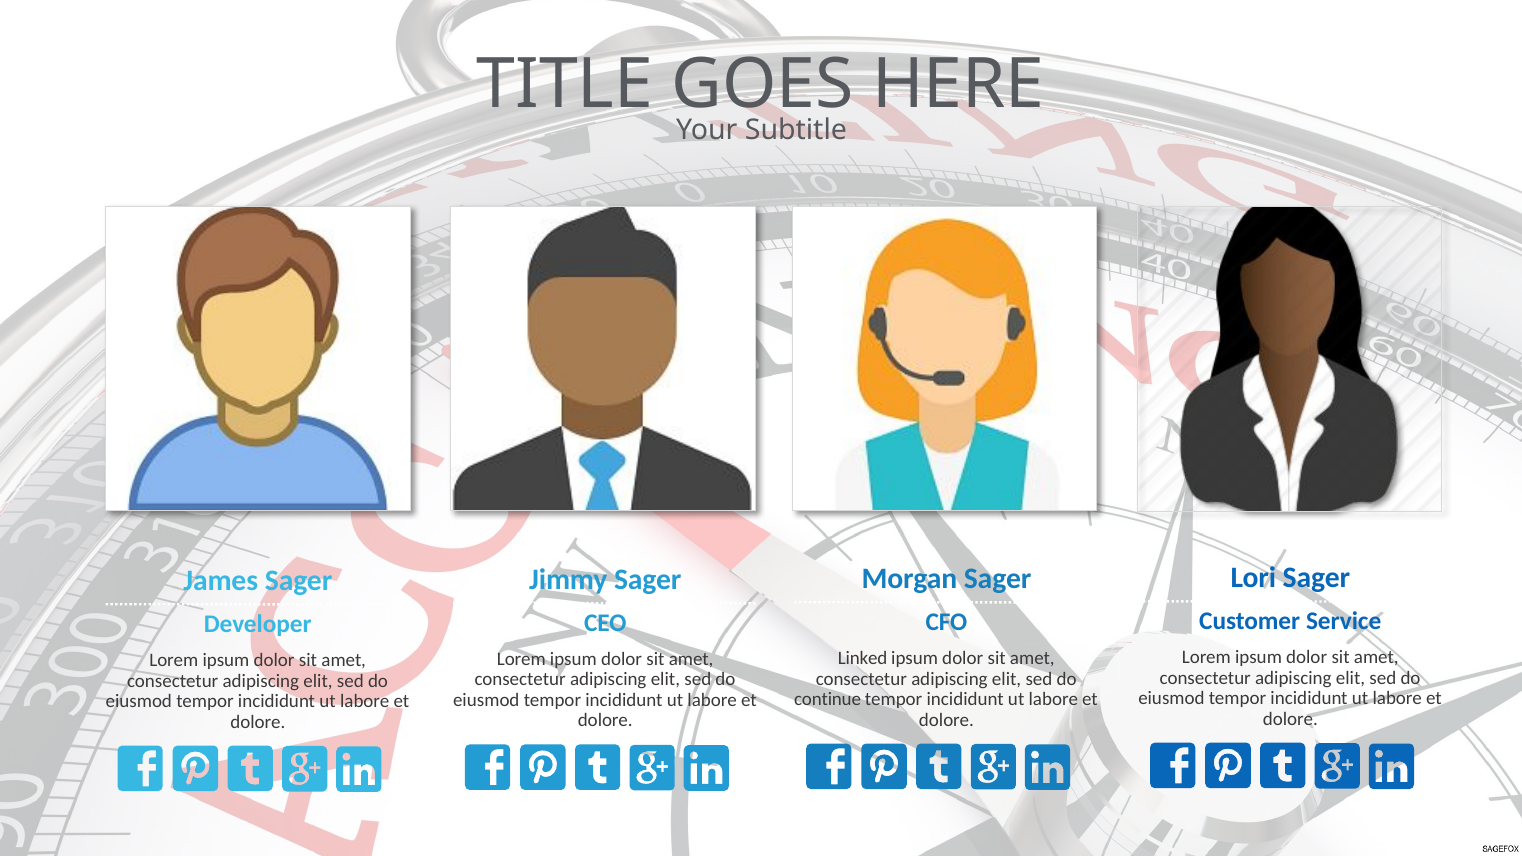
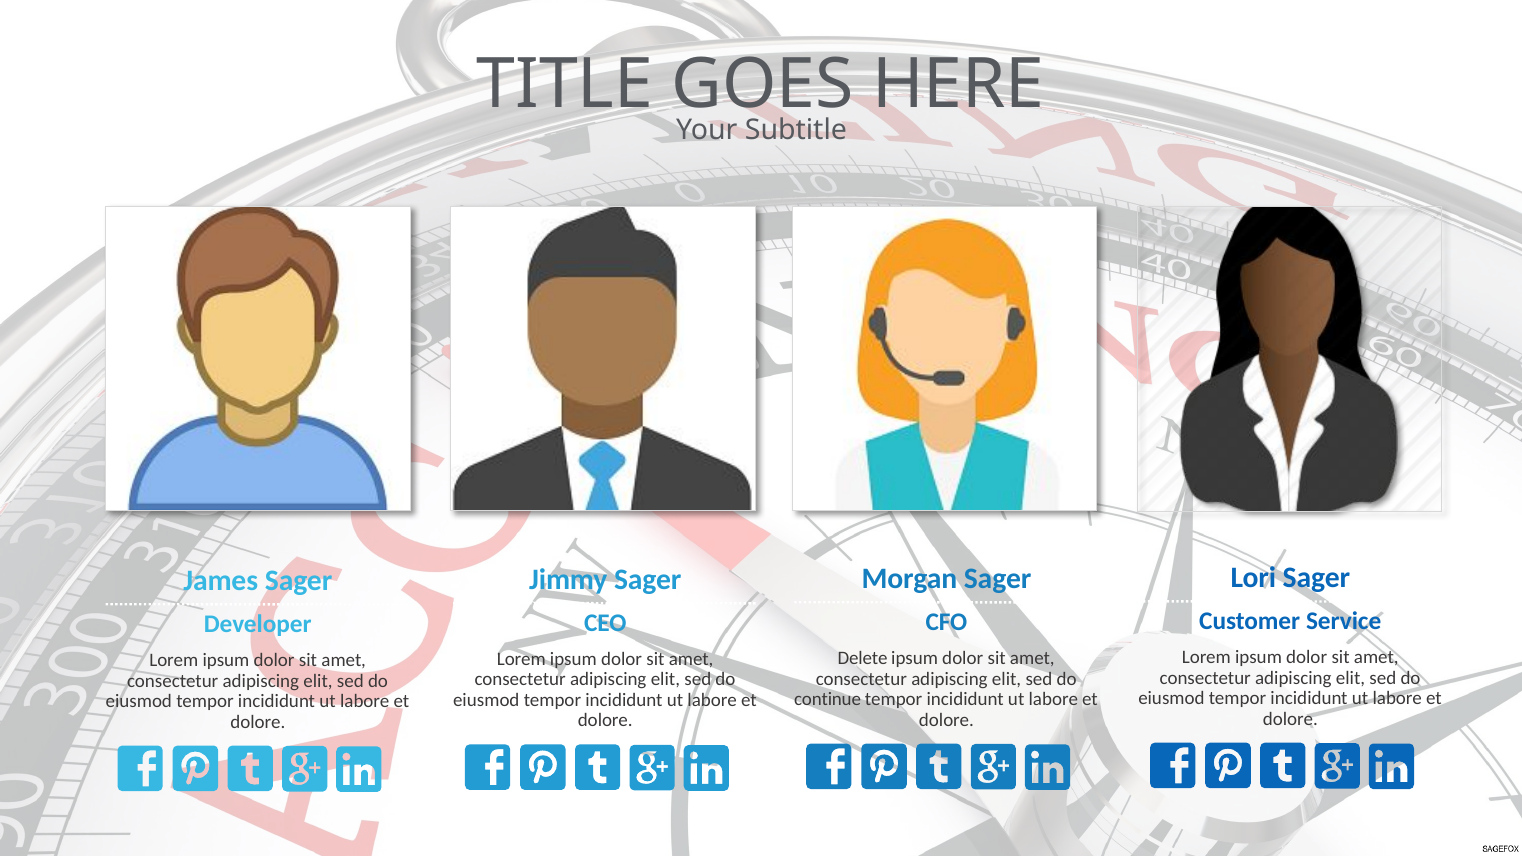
Linked: Linked -> Delete (863, 658)
